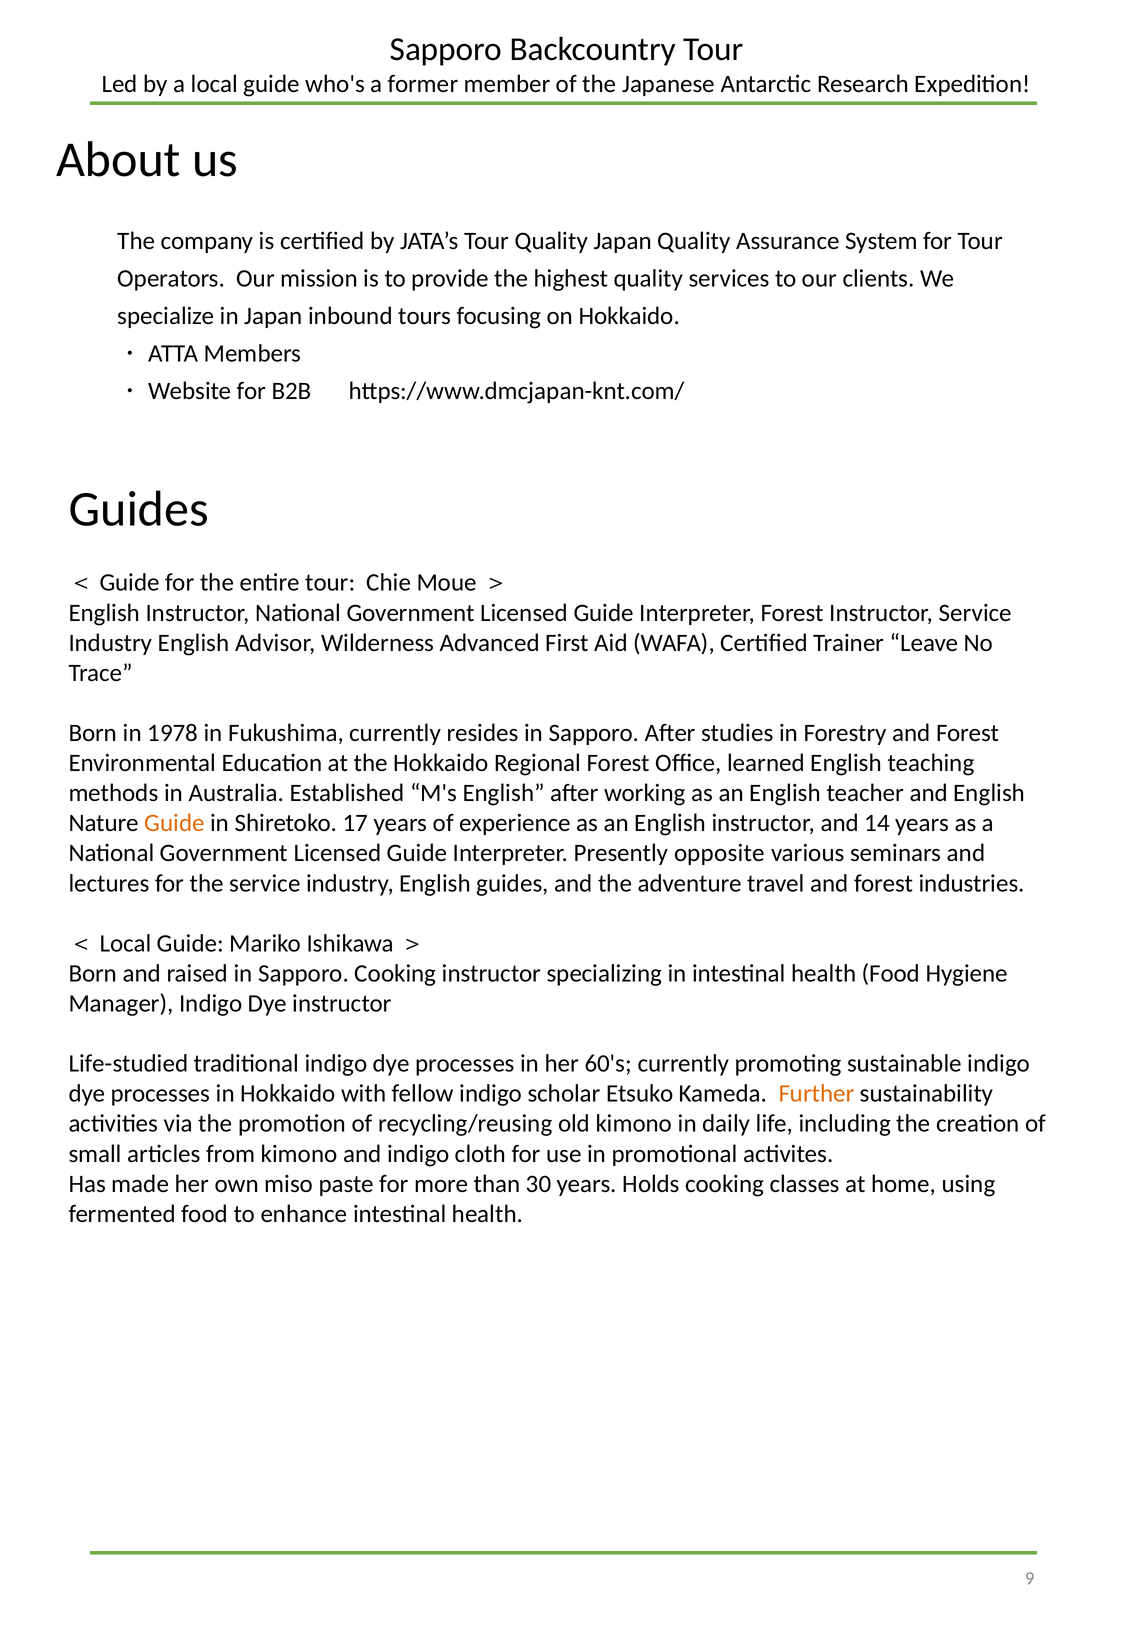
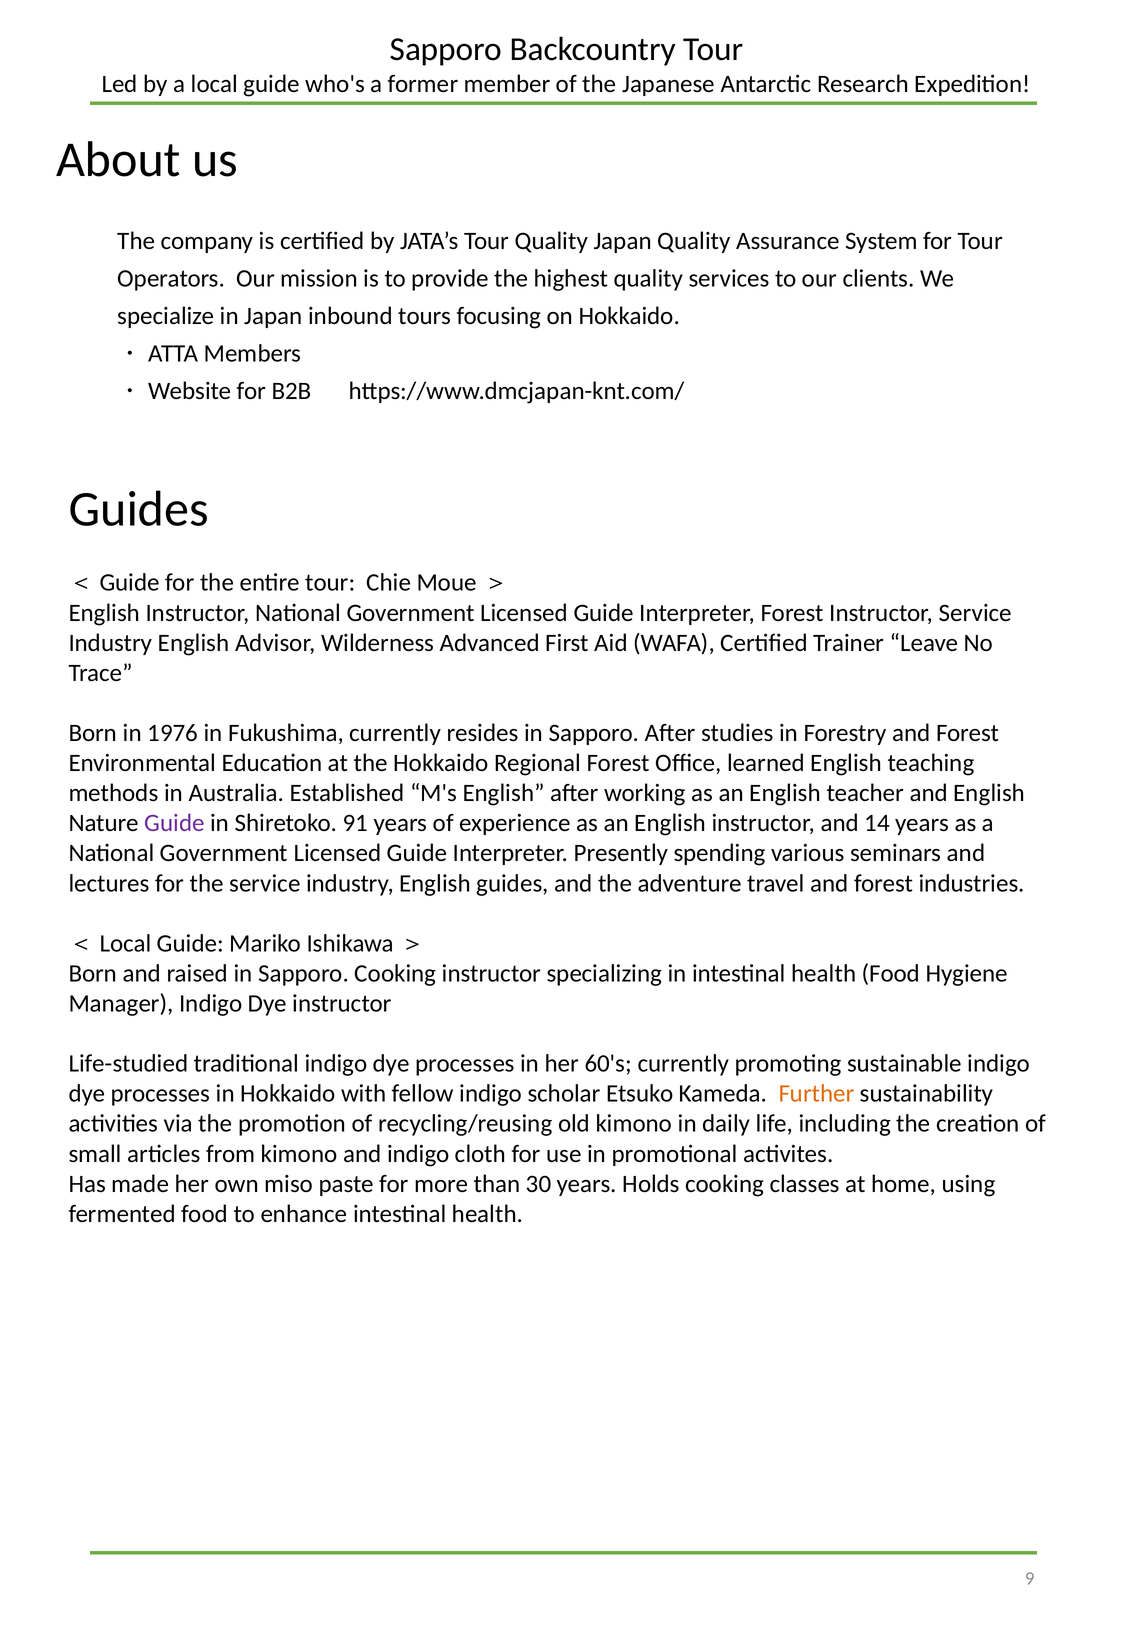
1978: 1978 -> 1976 (173, 733)
Guide colour: orange -> purple (174, 823)
17: 17 -> 91 (355, 823)
opposite: opposite -> spending (720, 853)
